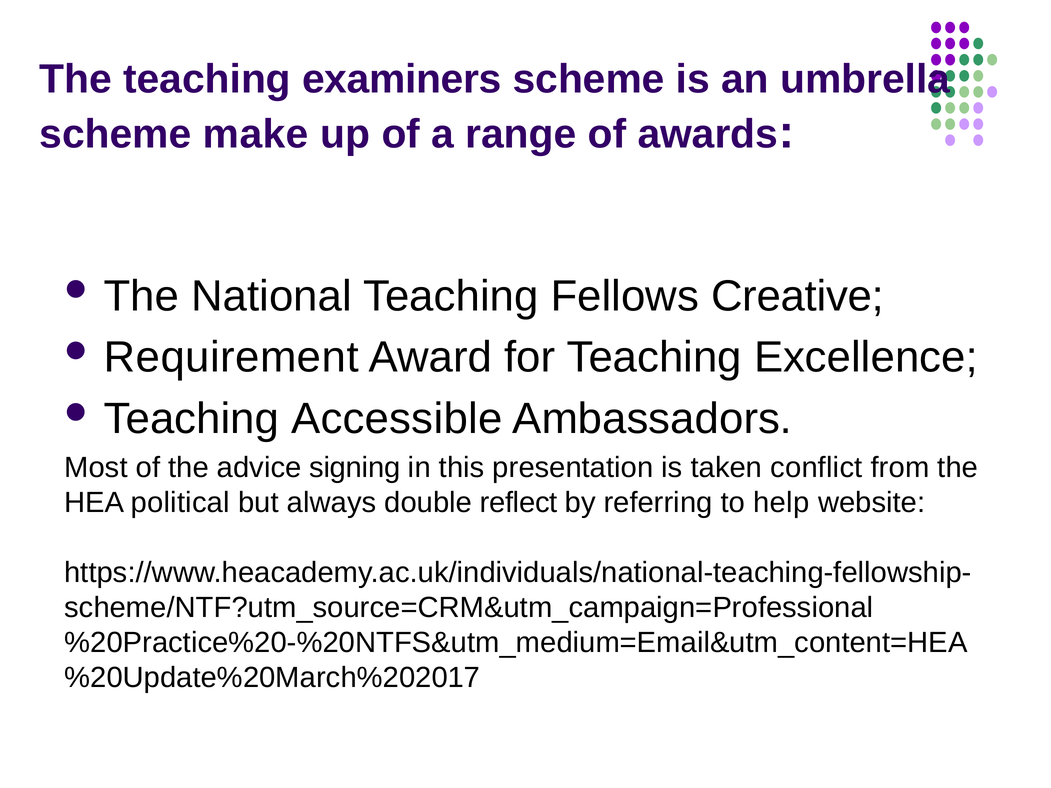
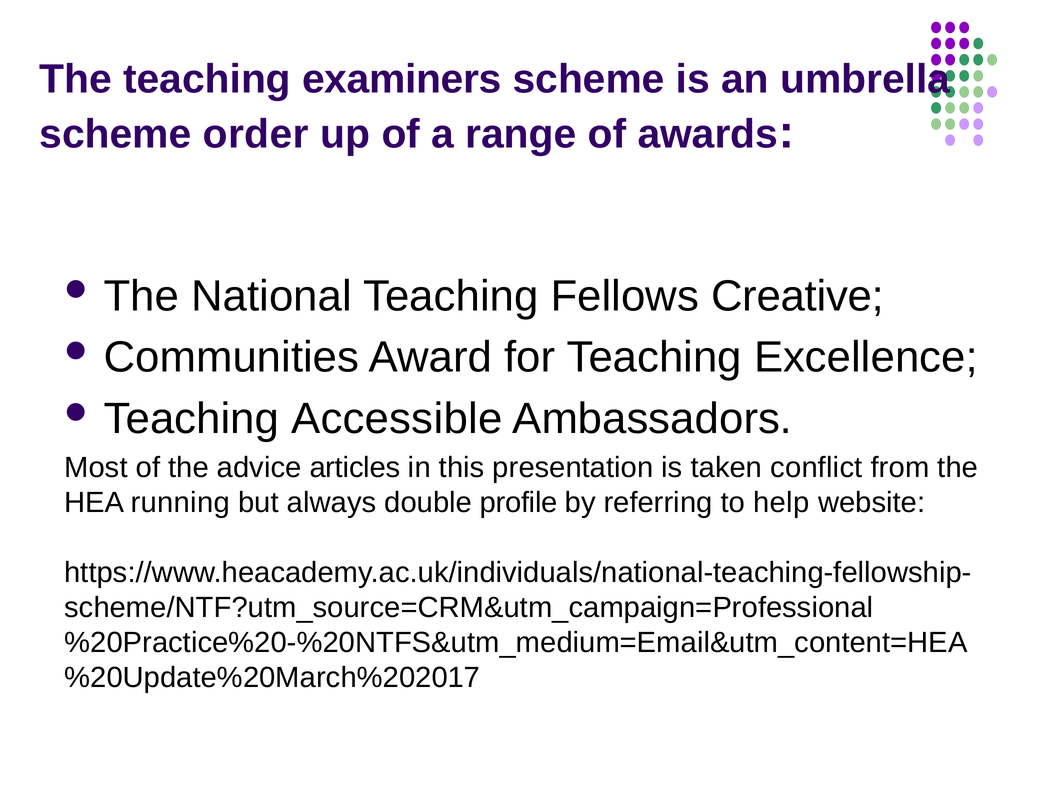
make: make -> order (256, 134)
Requirement: Requirement -> Communities (231, 358)
signing: signing -> articles (355, 468)
political: political -> running (180, 503)
reflect: reflect -> profile (519, 503)
